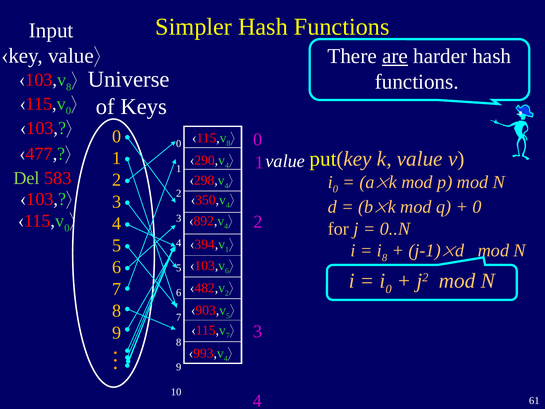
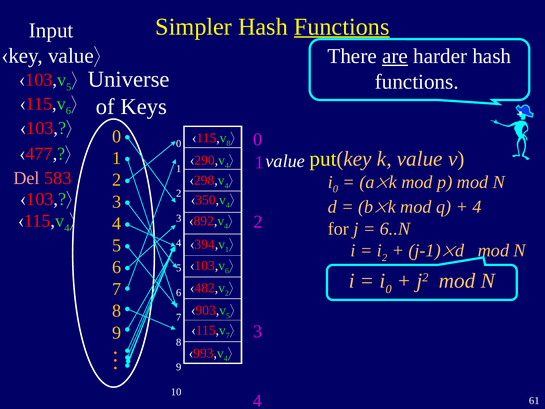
Functions underline: none -> present (342, 27)
8: 8 -> 5 (69, 87)
0: 0 -> 6 (68, 111)
Del colour: light green -> pink (27, 178)
0: 0 -> 4 (477, 207)
0: 0 -> 4 (67, 228)
0..N: 0..N -> 6..N (395, 229)
i 8: 8 -> 2 (385, 257)
